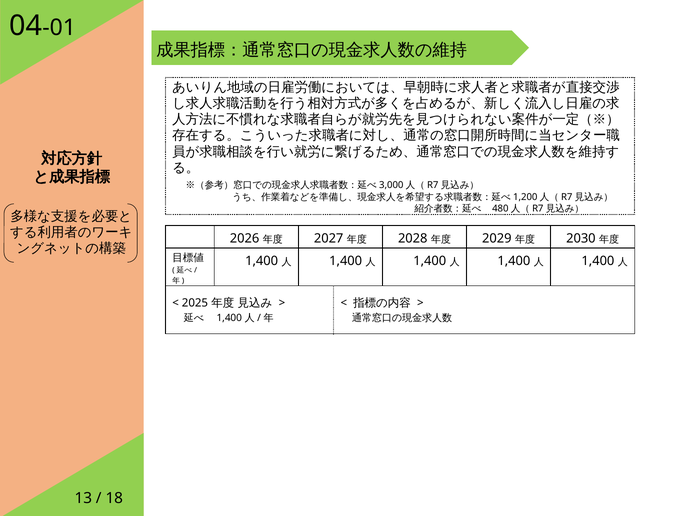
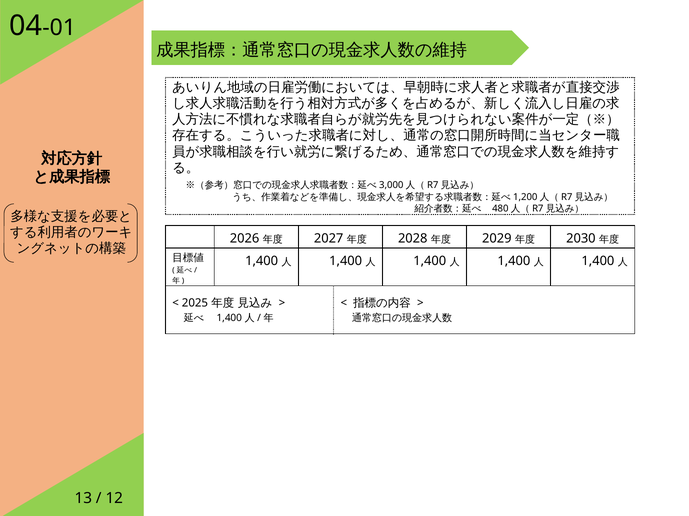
18: 18 -> 12 (114, 499)
